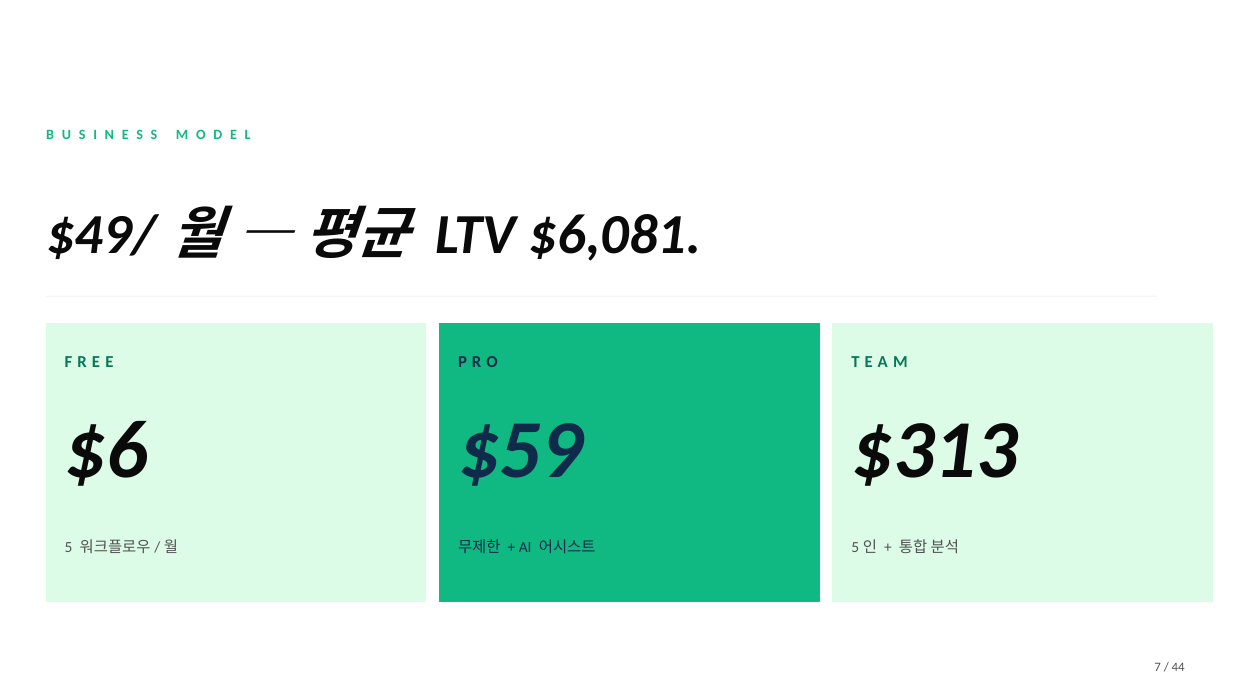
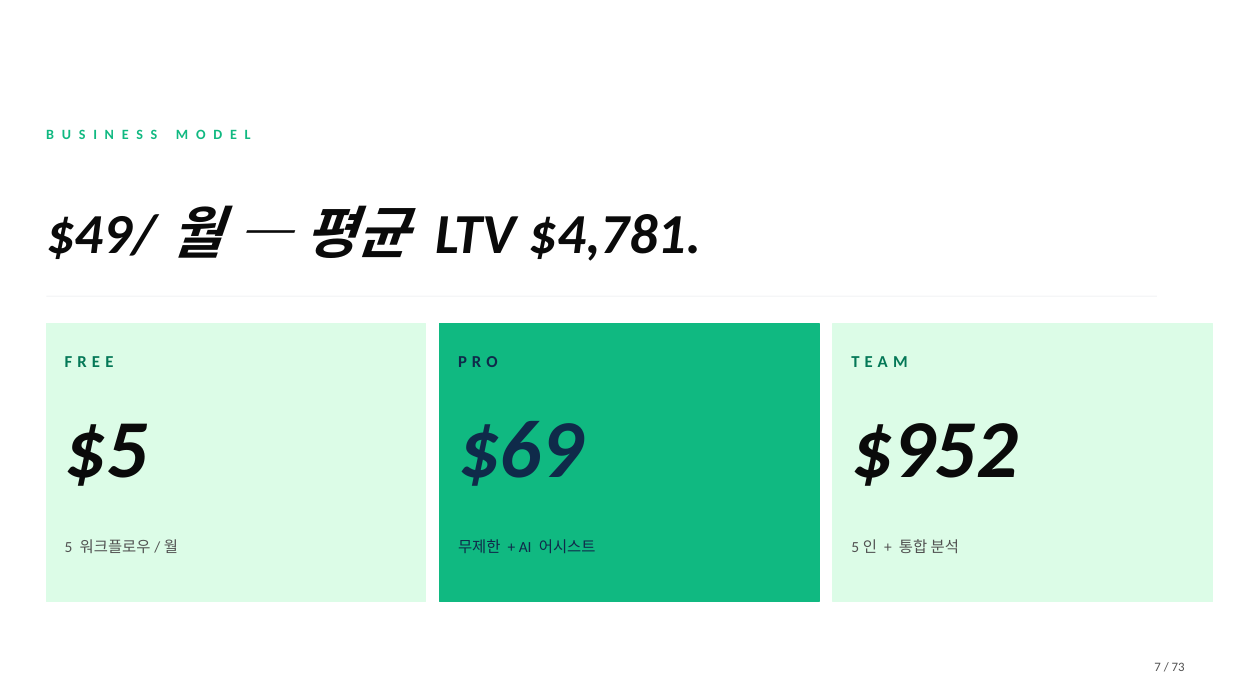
$6,081: $6,081 -> $4,781 (615, 235)
$6: $6 -> $5 (106, 450)
$59: $59 -> $69 (521, 450)
$313: $313 -> $952 (935, 450)
44: 44 -> 73 (1178, 667)
